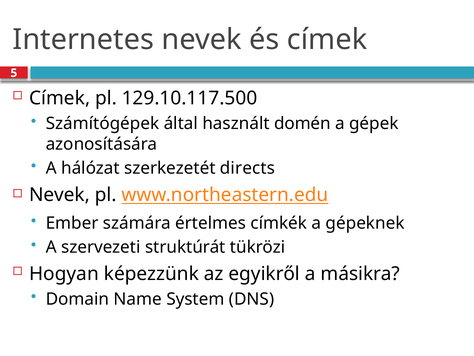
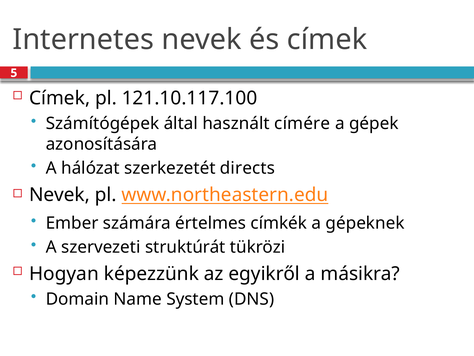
129.10.117.500: 129.10.117.500 -> 121.10.117.100 (190, 98)
domén: domén -> címére (302, 123)
